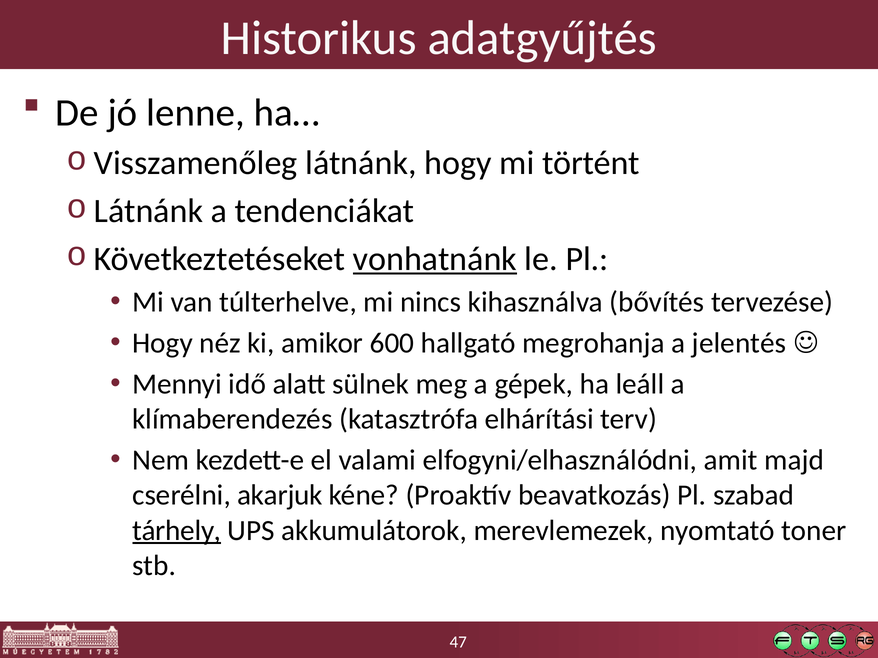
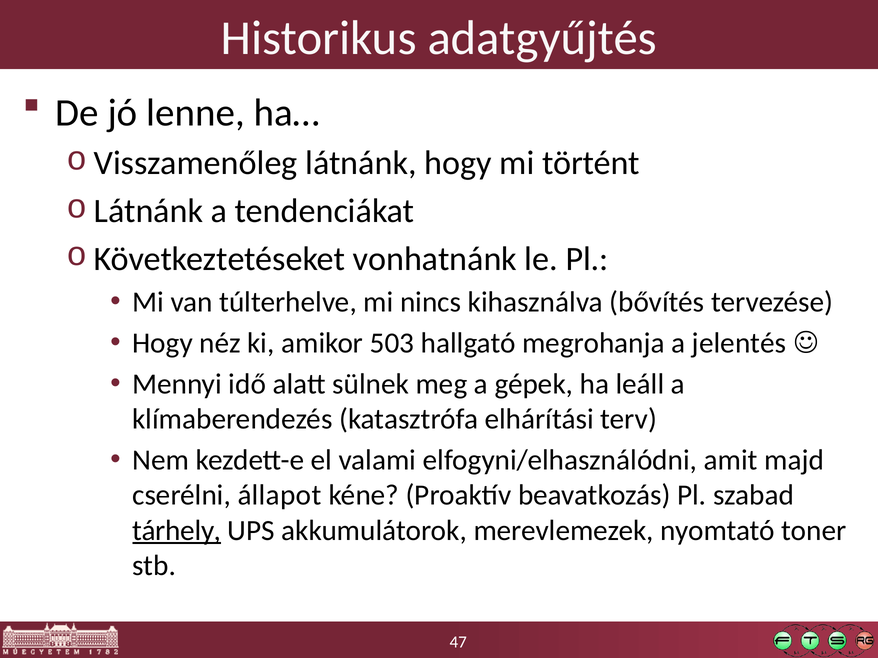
vonhatnánk underline: present -> none (435, 259)
600: 600 -> 503 (392, 343)
akarjuk: akarjuk -> állapot (280, 496)
